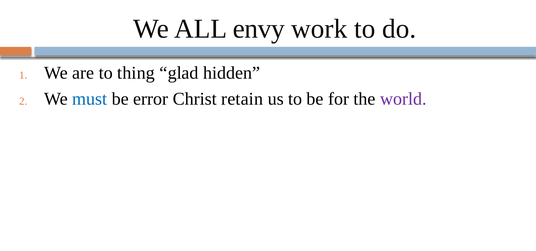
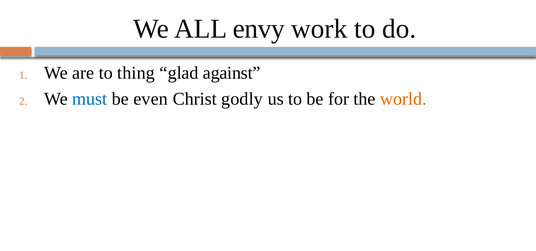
hidden: hidden -> against (232, 73)
error: error -> even (151, 99)
retain: retain -> godly (242, 99)
world colour: purple -> orange (403, 99)
